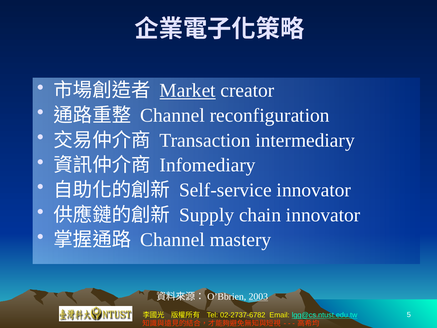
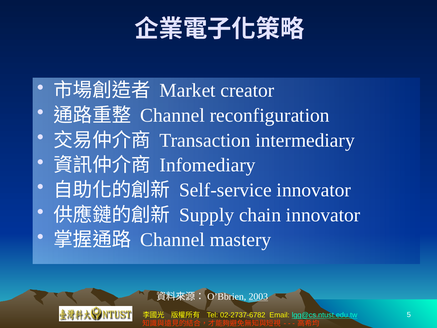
Market underline: present -> none (188, 90)
